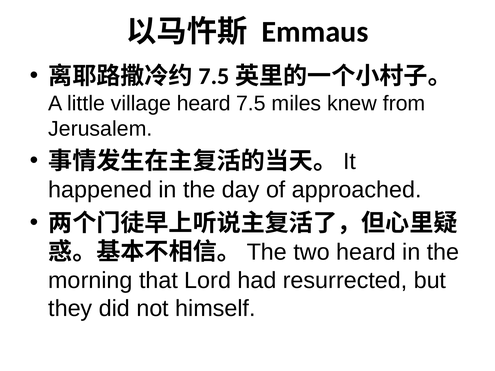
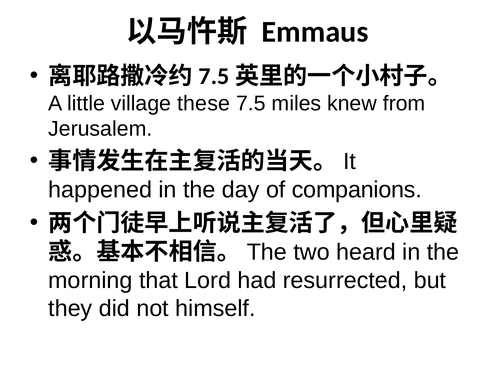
village heard: heard -> these (204, 103)
approached: approached -> companions (357, 190)
